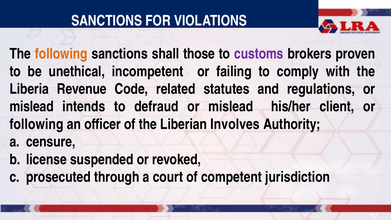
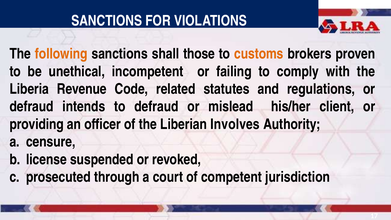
customs colour: purple -> orange (259, 54)
mislead: mislead -> defraud (32, 107)
following: following -> providing (37, 124)
